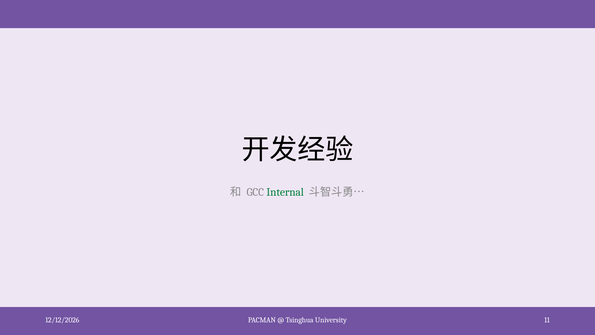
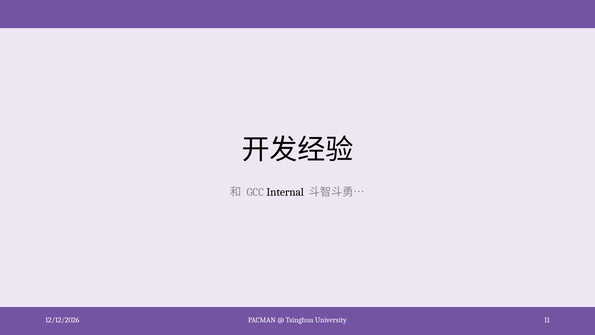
Internal colour: green -> black (285, 192)
